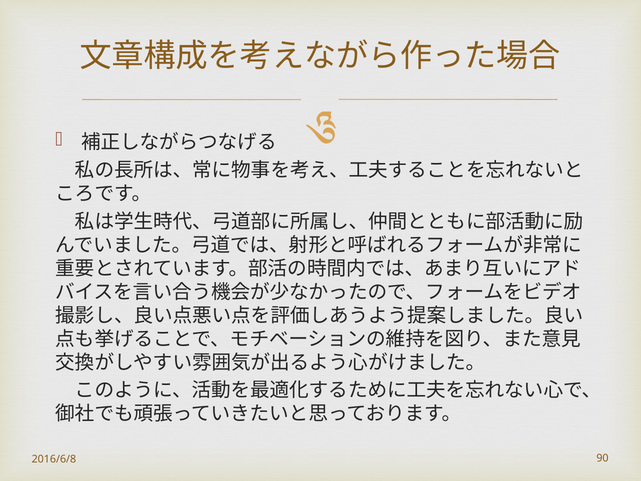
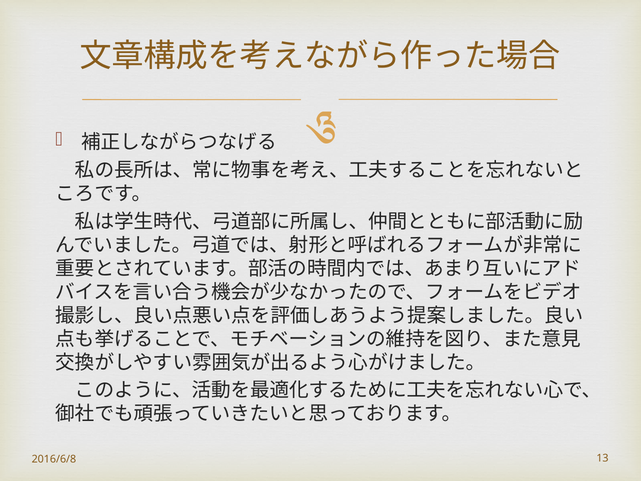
90: 90 -> 13 (602, 458)
